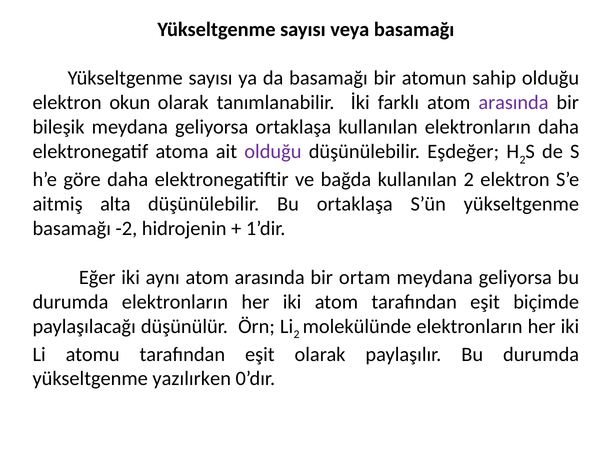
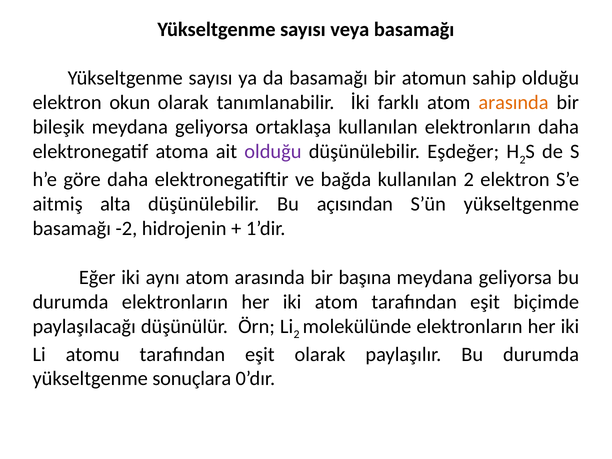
arasında colour: purple -> orange (513, 103)
Bu ortaklaşa: ortaklaşa -> açısından (355, 204)
ortam: ortam -> başına (365, 277)
yazılırken: yazılırken -> sonuçlara (192, 379)
